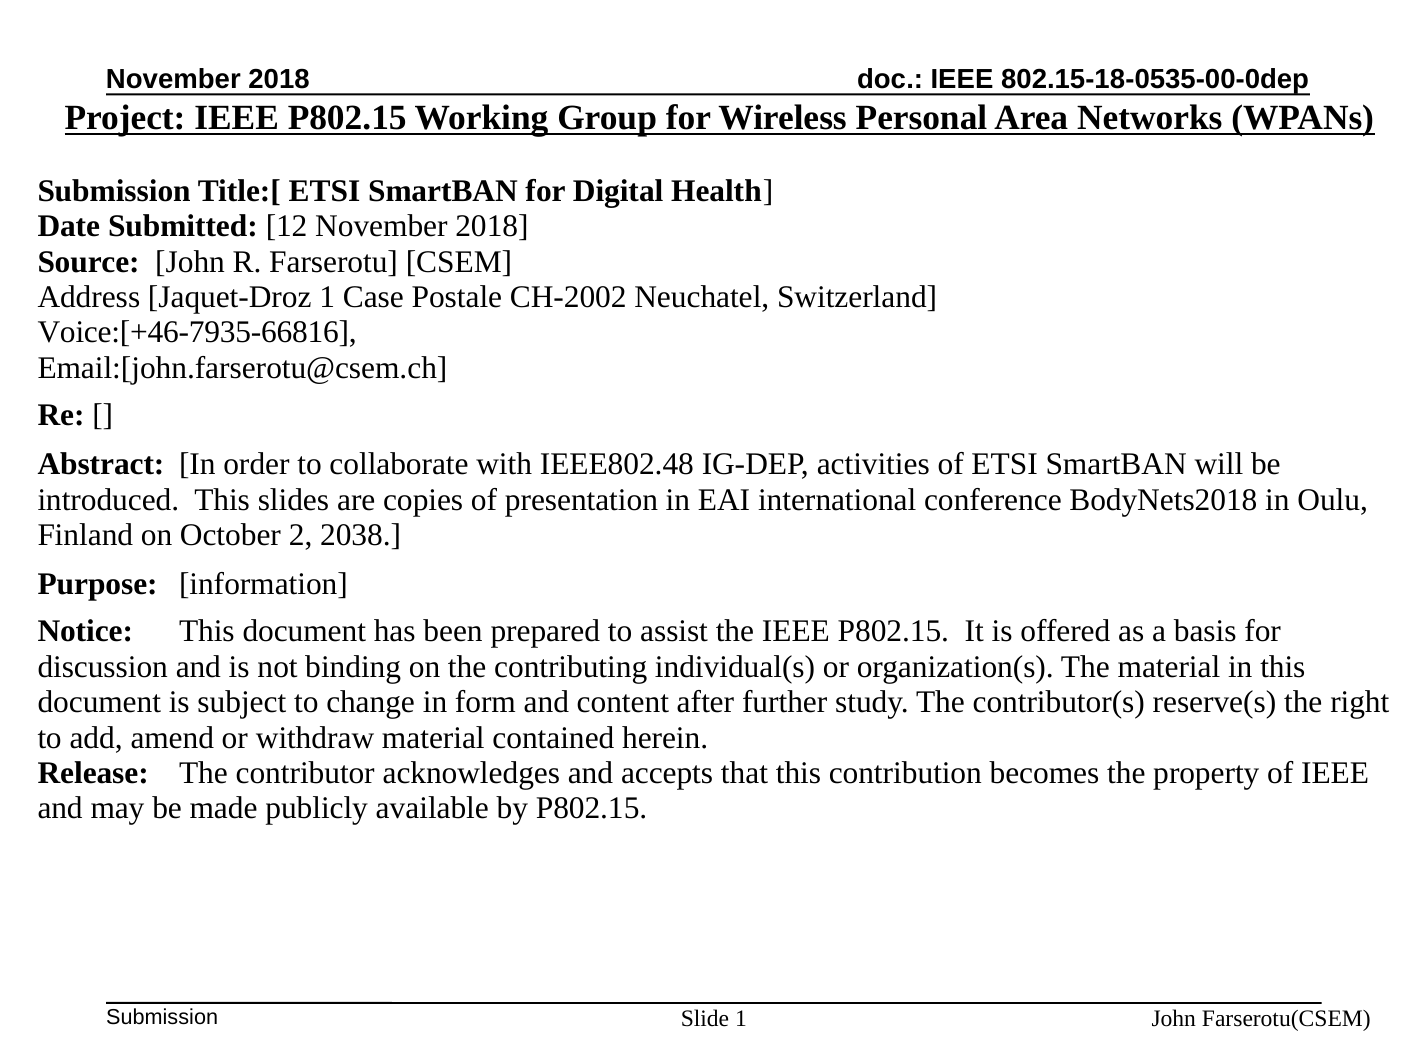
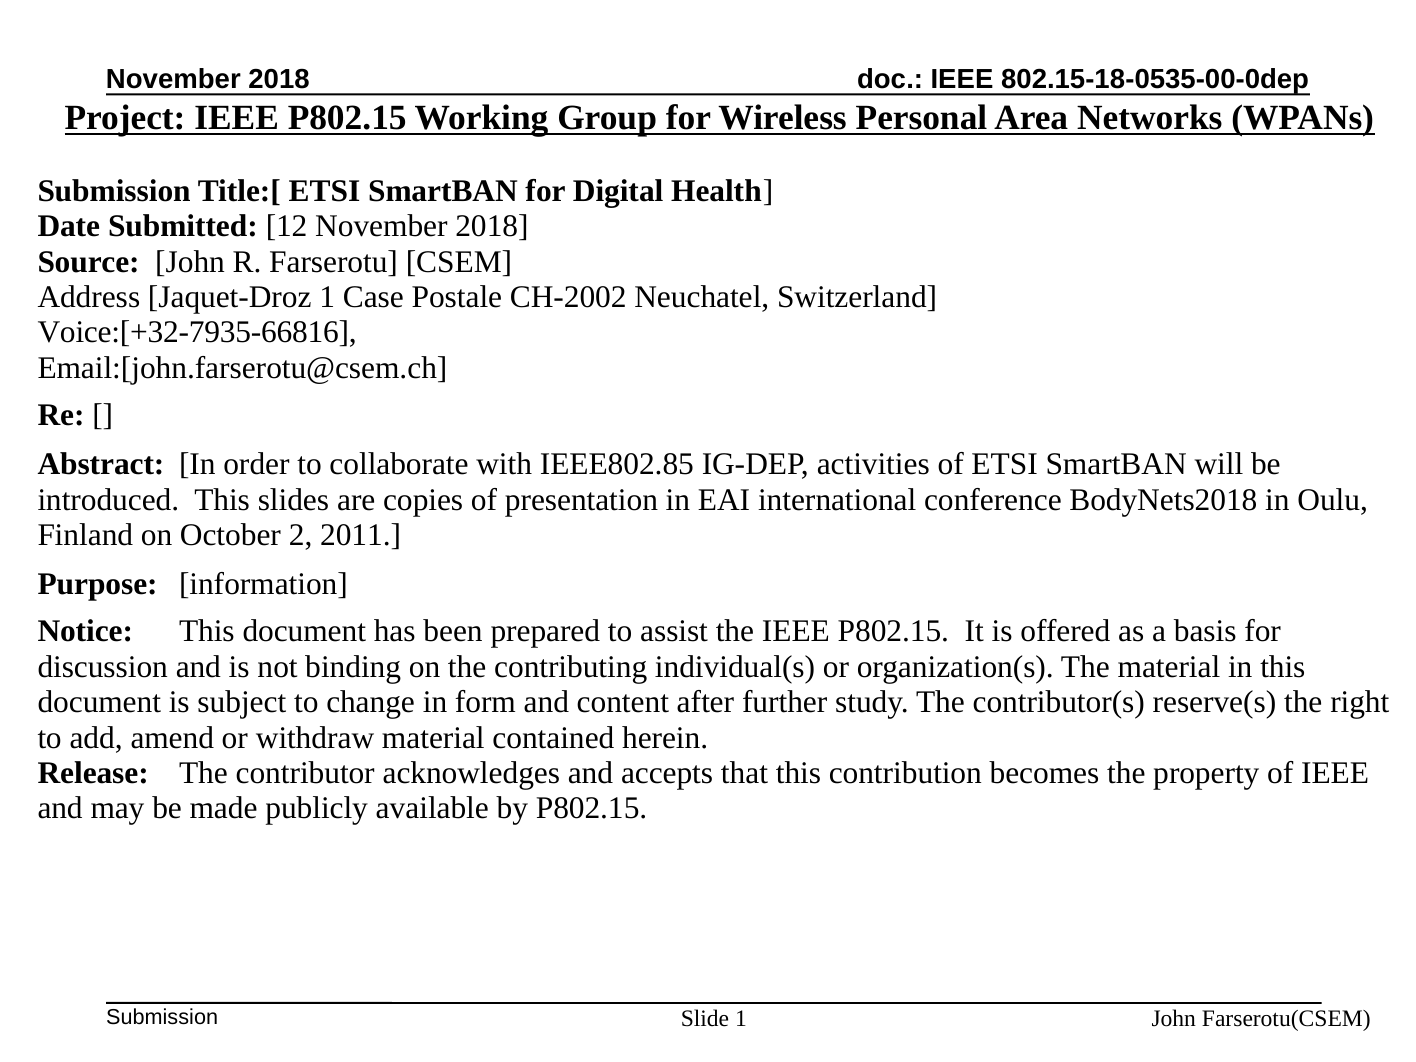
Voice:[+46-7935-66816: Voice:[+46-7935-66816 -> Voice:[+32-7935-66816 (197, 332)
IEEE802.48: IEEE802.48 -> IEEE802.85 (617, 464)
2038: 2038 -> 2011 (361, 535)
